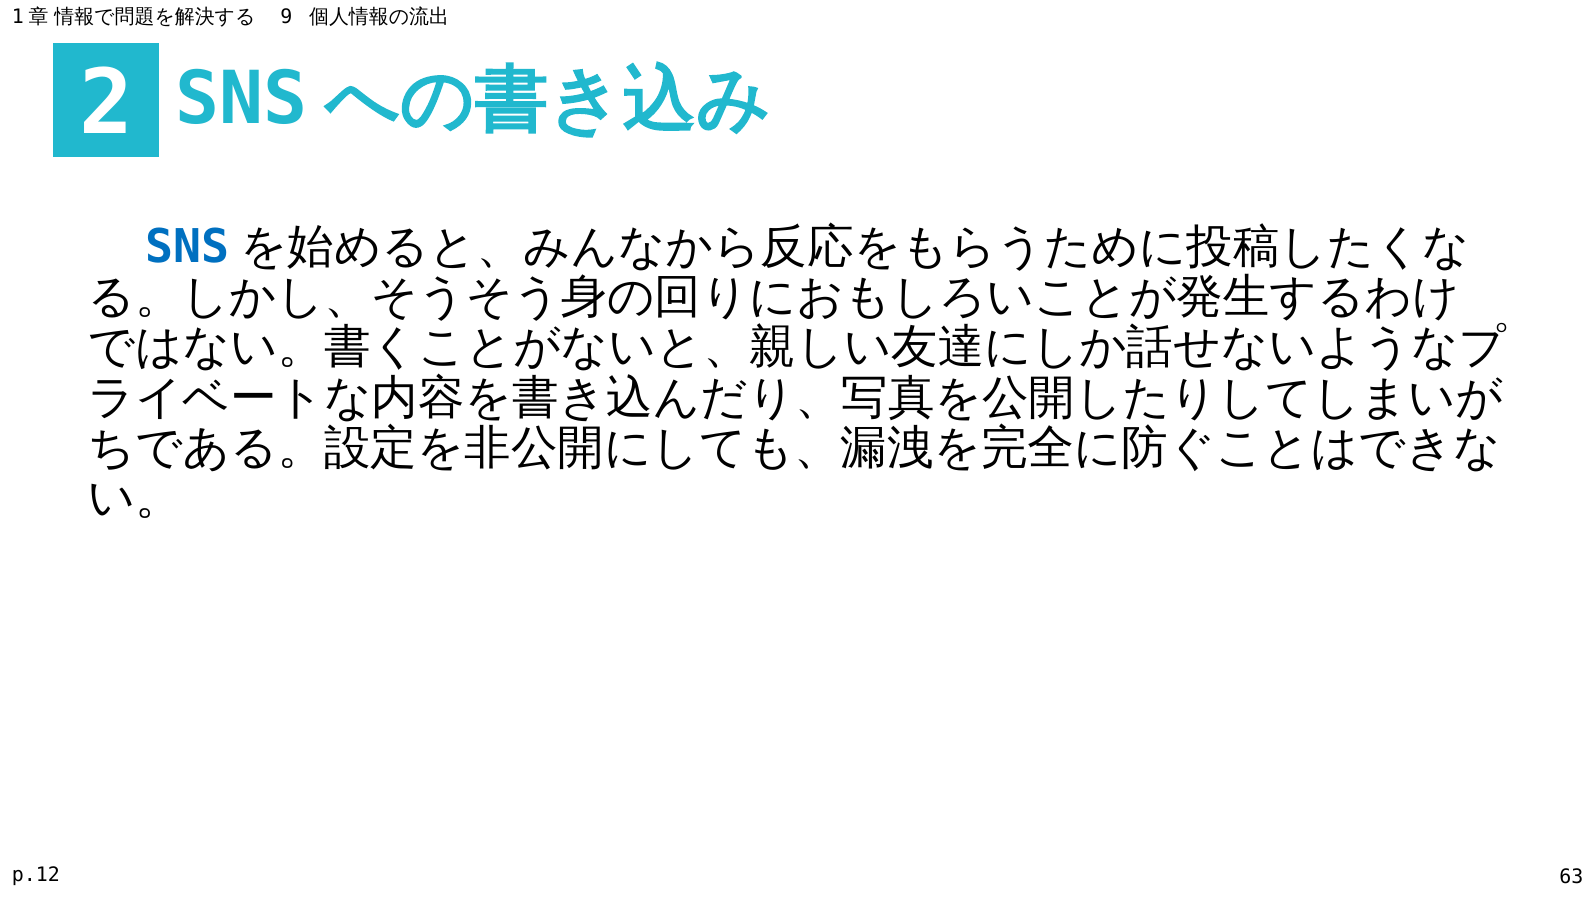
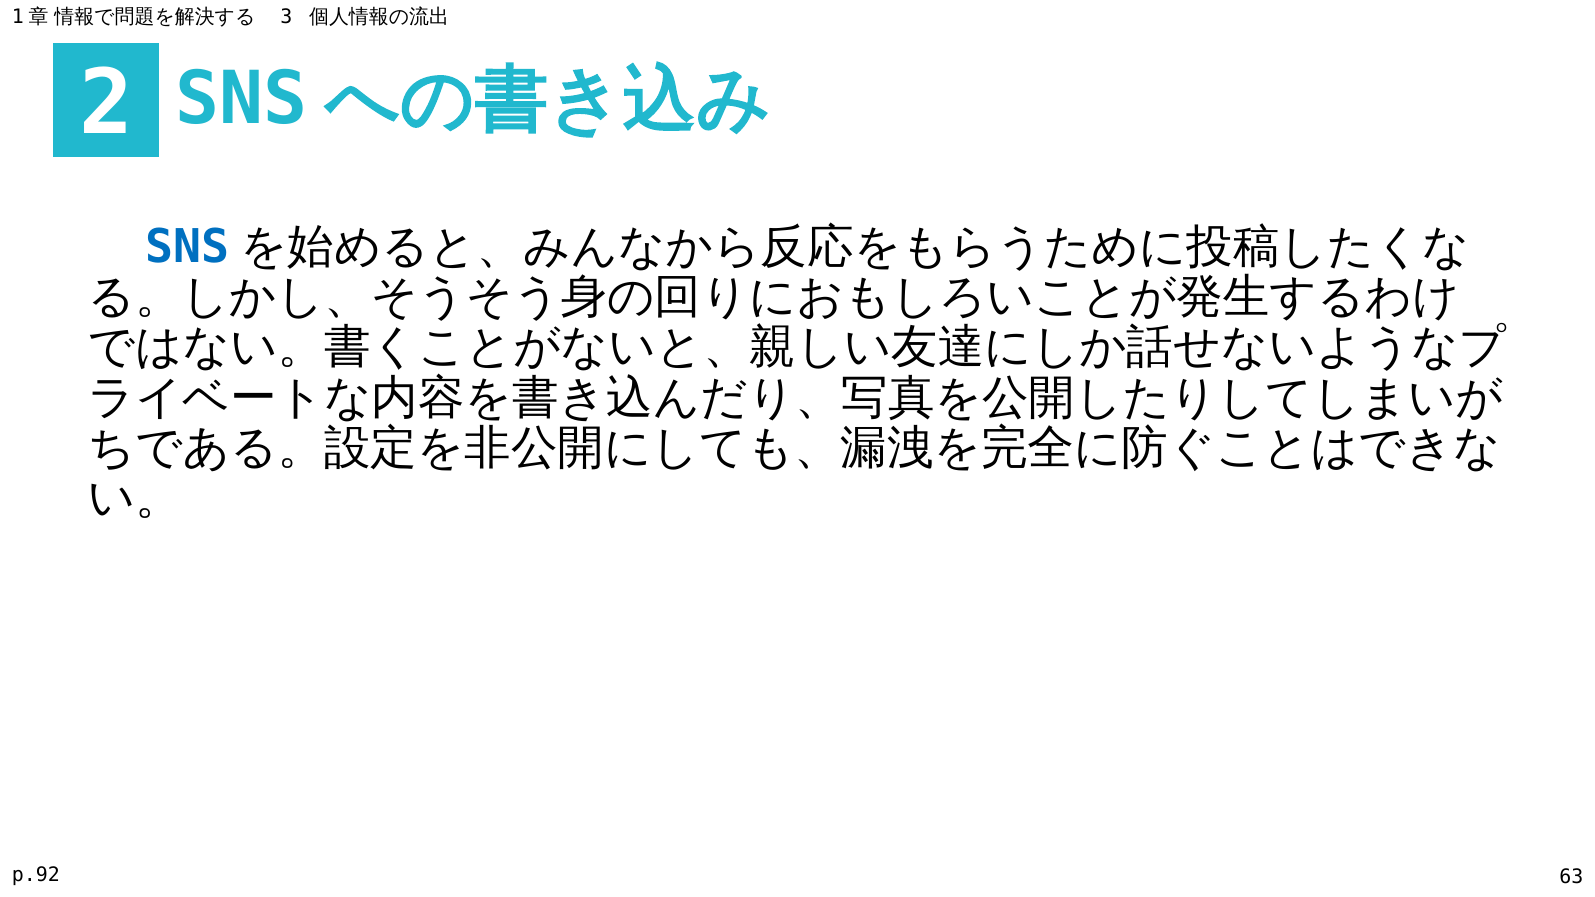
9: 9 -> 3 (286, 17)
p.12: p.12 -> p.92 (36, 875)
